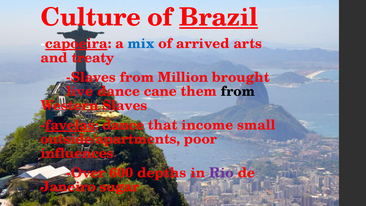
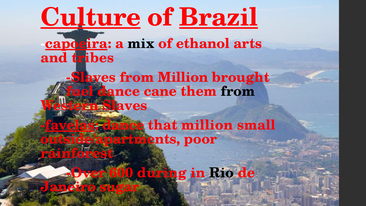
Culture underline: none -> present (91, 17)
mix colour: blue -> black (141, 44)
arrived: arrived -> ethanol (203, 44)
treaty: treaty -> tribes (93, 58)
live: live -> fuel (80, 91)
that income: income -> million (207, 125)
influences: influences -> rainforest (77, 153)
depths: depths -> during (162, 173)
Rio colour: purple -> black (222, 173)
